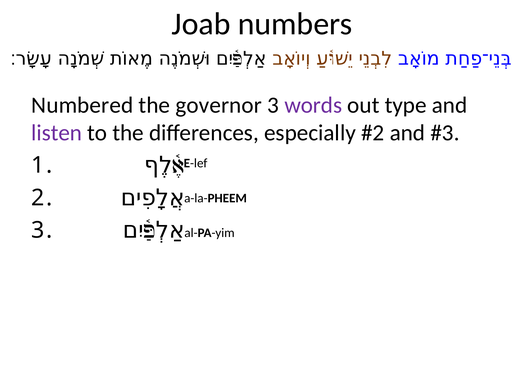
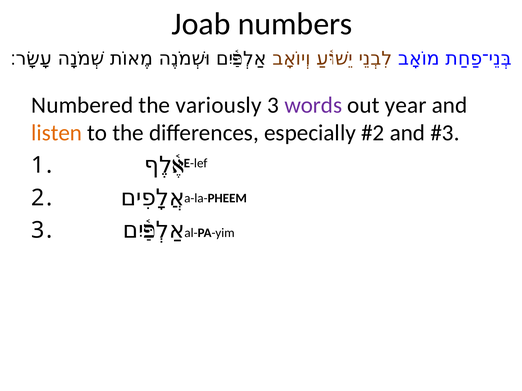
governor: governor -> variously (219, 105)
type: type -> year (406, 105)
listen colour: purple -> orange (57, 133)
